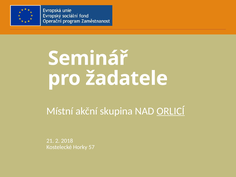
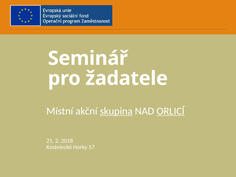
skupina underline: none -> present (116, 111)
